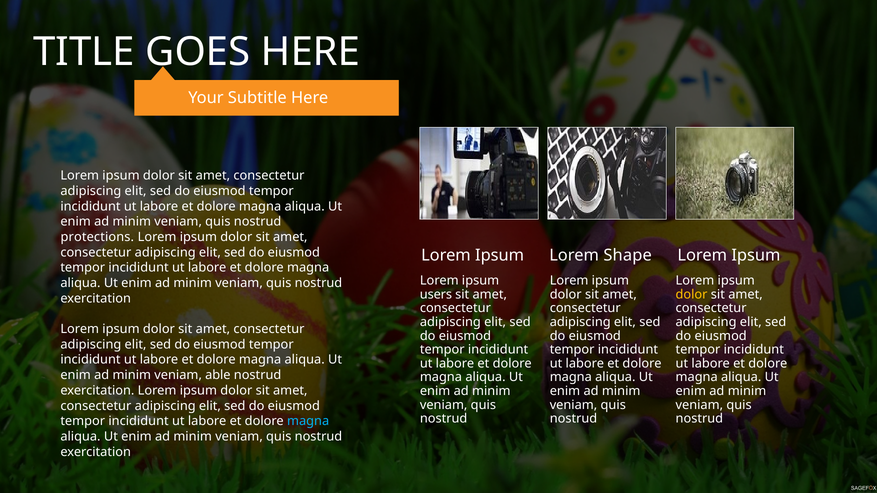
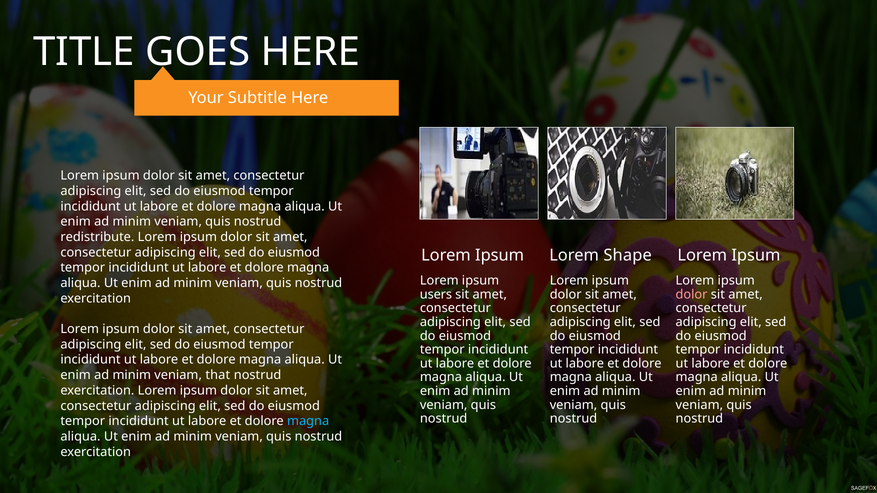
protections: protections -> redistribute (97, 237)
dolor colour: yellow -> pink (692, 295)
able: able -> that (218, 375)
